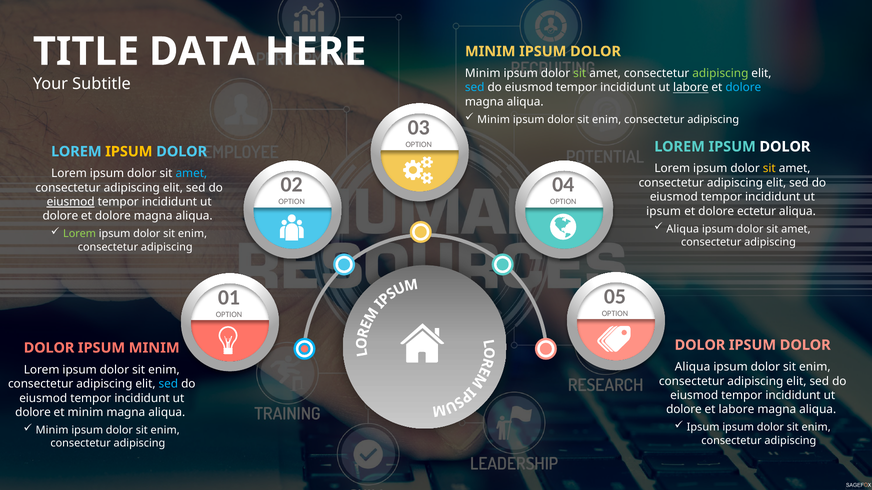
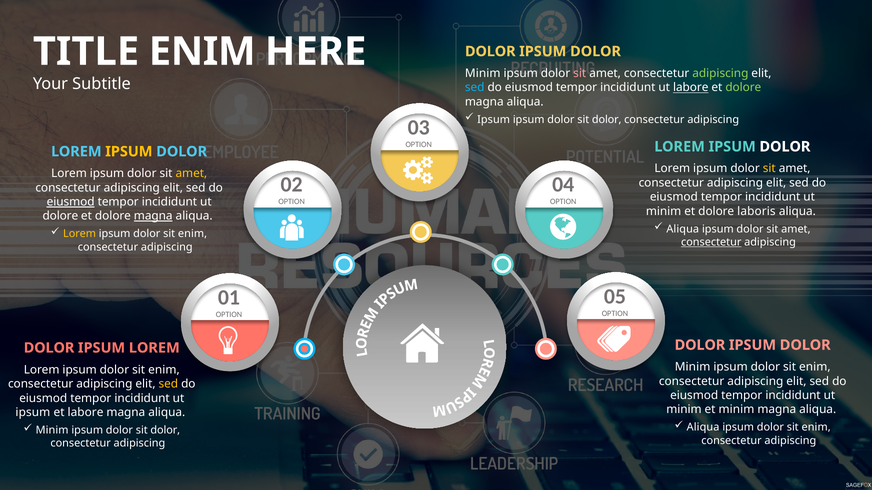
DATA: DATA -> ENIM (202, 52)
MINIM: MINIM -> DOLOR (490, 51)
sit colour: light green -> pink (580, 73)
dolore colour: light blue -> light green (743, 88)
Minim: Minim -> Ipsum (494, 120)
enim: enim -> dolor (607, 120)
amet colour: light blue -> yellow (191, 174)
ipsum: ipsum -> minim (664, 211)
ectetur: ectetur -> laboris (756, 211)
magna underline: none -> present (153, 216)
Lorem colour: light green -> yellow (80, 234)
consectetur underline: none -> present (711, 242)
IPSUM MINIM: MINIM -> LOREM (154, 348)
Aliqua: Aliqua -> Minim (693, 367)
sed colour: light blue -> yellow (168, 384)
dolore: dolore -> minim (684, 410)
et labore: labore -> minim (736, 410)
dolore: dolore -> ipsum (33, 413)
et minim: minim -> labore (86, 413)
Ipsum: Ipsum -> Aliqua (703, 428)
enim: enim -> dolor (165, 431)
